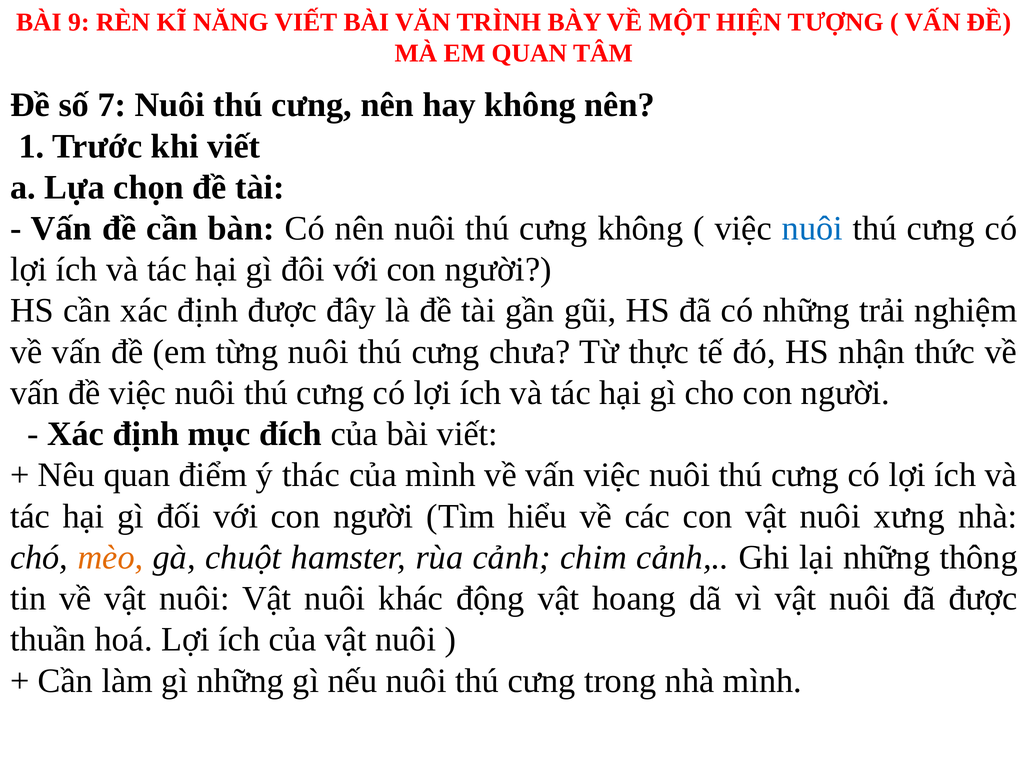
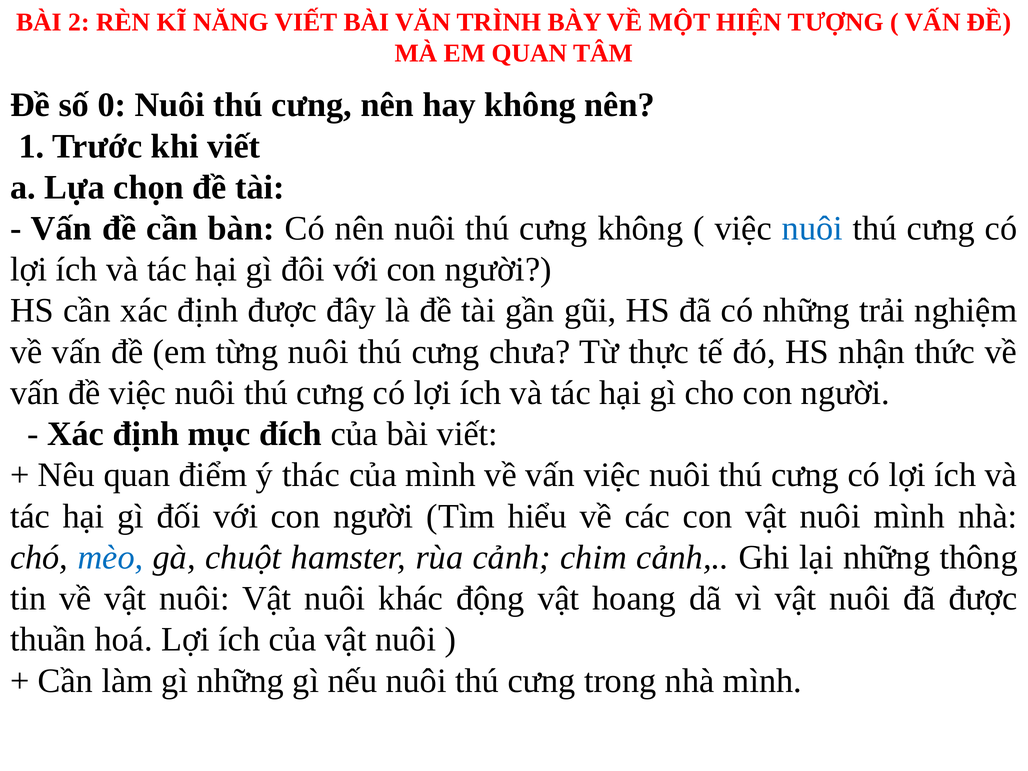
9: 9 -> 2 (79, 22)
7: 7 -> 0 (112, 105)
nuôi xưng: xưng -> mình (909, 516)
mèo colour: orange -> blue (110, 557)
